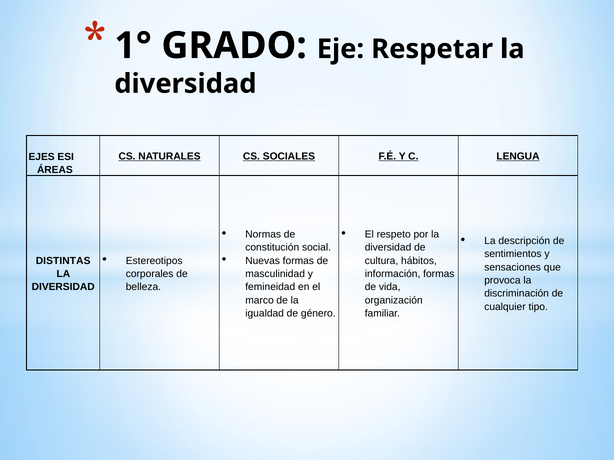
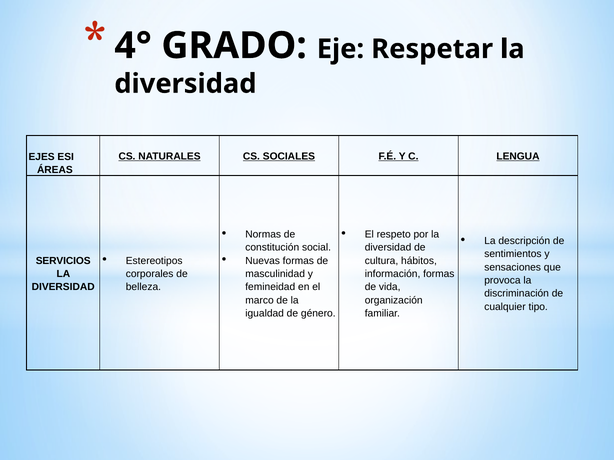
1°: 1° -> 4° (133, 46)
DISTINTAS: DISTINTAS -> SERVICIOS (63, 261)
